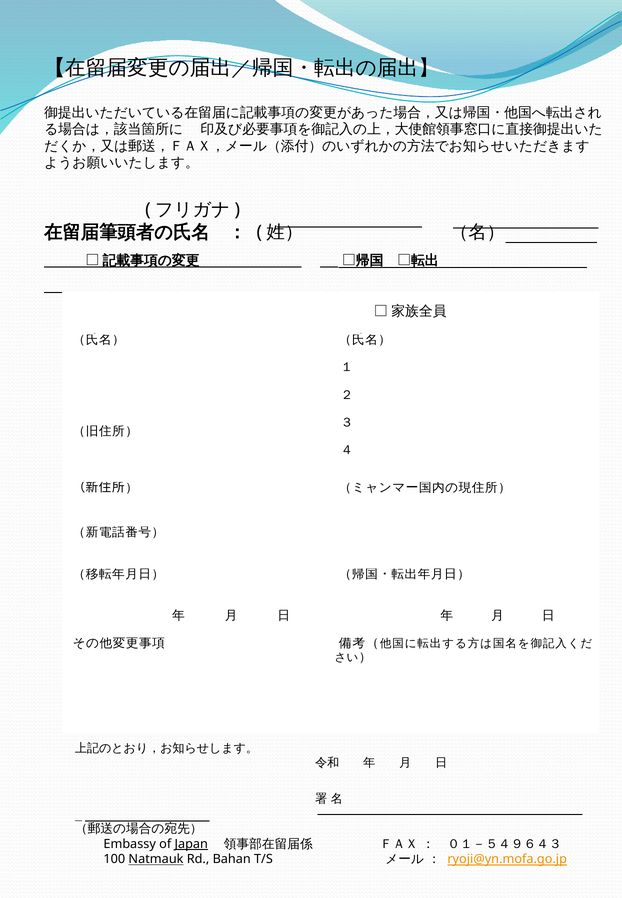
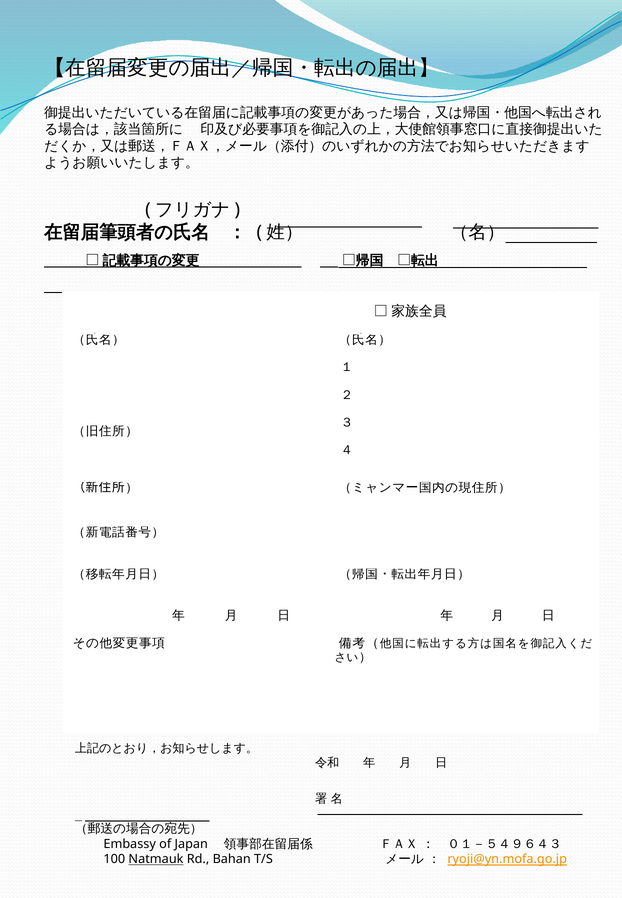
Japan underline: present -> none (191, 844)
